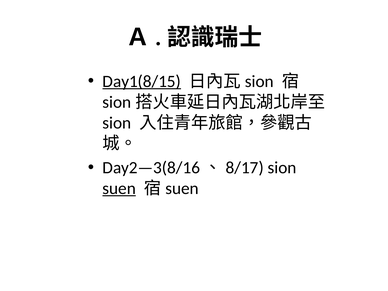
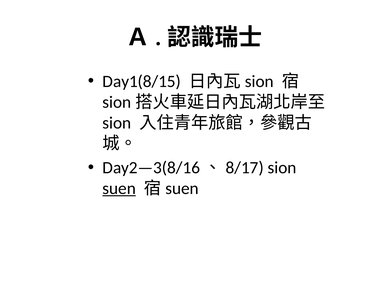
Day1(8/15 underline: present -> none (142, 81)
